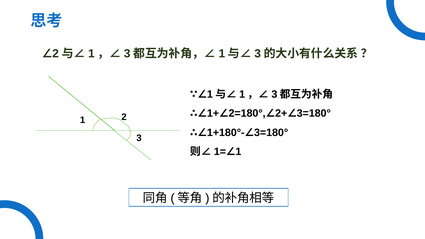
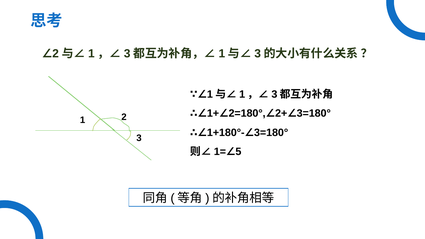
1: 1 -> 5 (238, 152)
